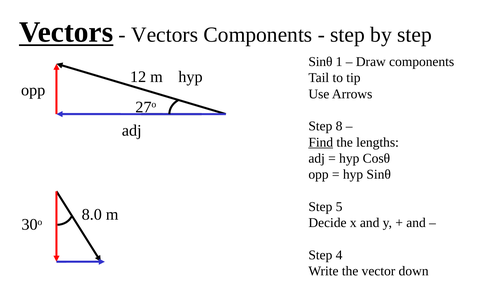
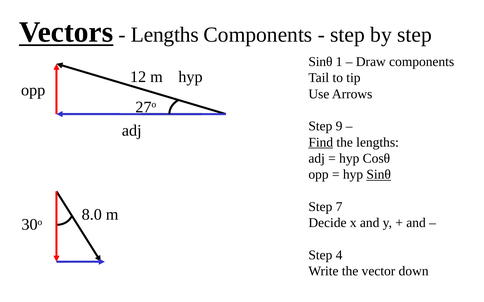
Vectors: Vectors -> Lengths (165, 35)
8: 8 -> 9 (339, 126)
Sinθ underline: none -> present (379, 175)
5: 5 -> 7 (339, 207)
